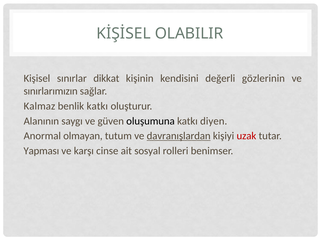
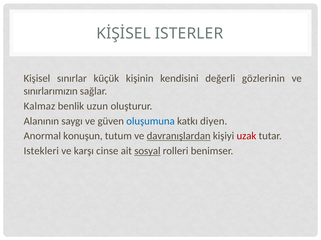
OLABILIR: OLABILIR -> ISTERLER (189, 34)
dikkat: dikkat -> küçük (106, 79)
benlik katkı: katkı -> uzun (97, 106)
oluşumuna colour: black -> blue (151, 121)
olmayan: olmayan -> konuşun (83, 136)
Yapması: Yapması -> Istekleri (41, 151)
sosyal underline: none -> present (147, 151)
